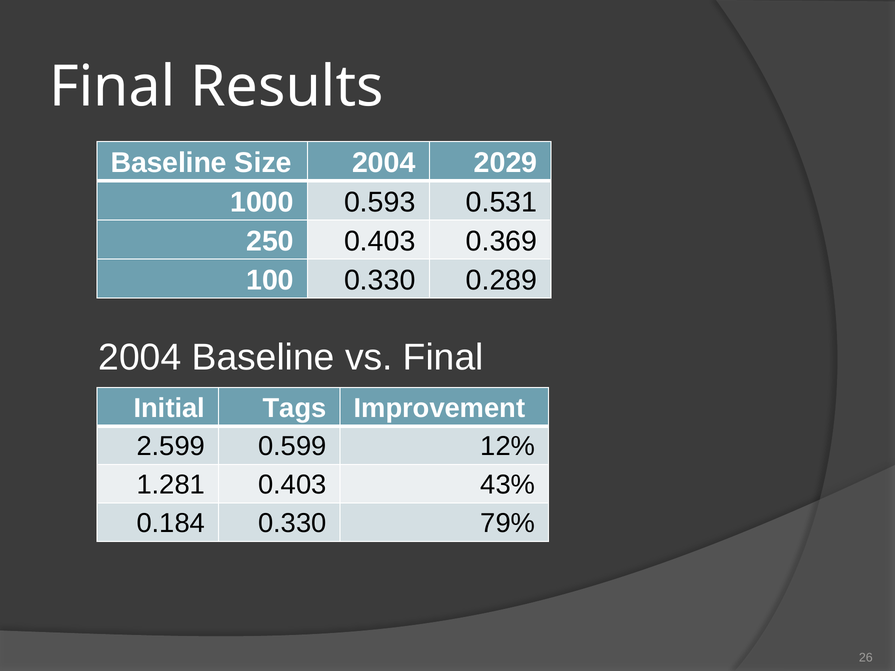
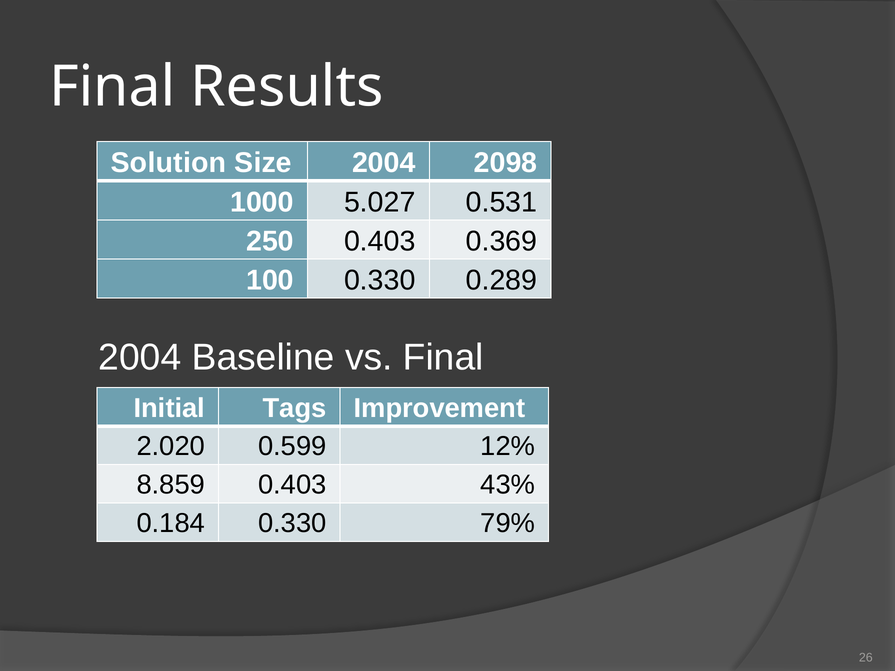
Baseline: Baseline -> Solution (168, 163)
2029: 2029 -> 2098 (506, 163)
0.593: 0.593 -> 5.027 (380, 202)
2.599: 2.599 -> 2.020 (171, 447)
1.281: 1.281 -> 8.859 (171, 485)
